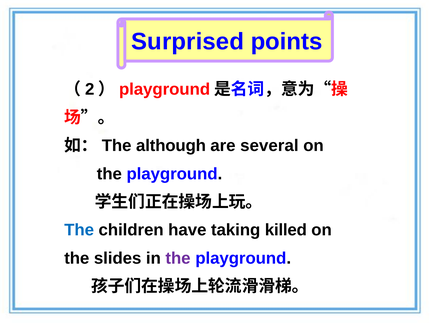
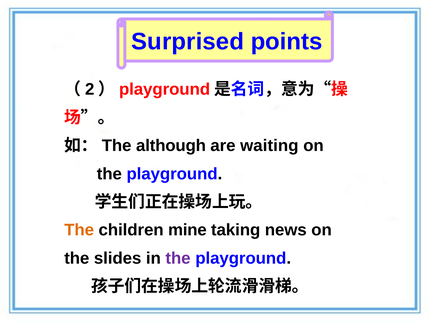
several: several -> waiting (269, 146)
The colour: blue -> orange (79, 230)
have: have -> mine (187, 230)
killed: killed -> news (286, 230)
